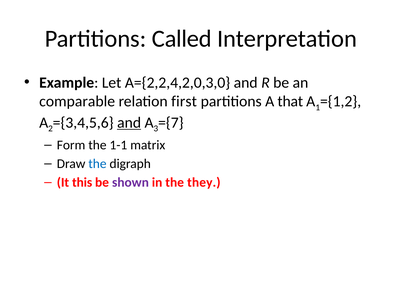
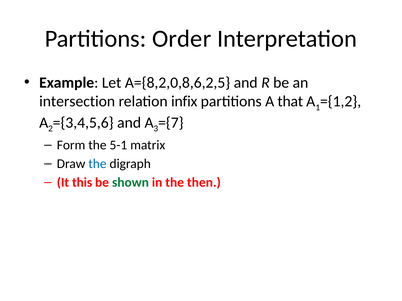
Called: Called -> Order (182, 39)
A={2,2,4,2,0,3,0: A={2,2,4,2,0,3,0 -> A={8,2,0,8,6,2,5 (178, 83)
comparable: comparable -> intersection (77, 102)
first: first -> infix (184, 102)
and underline: present -> none (129, 123)
1-1: 1-1 -> 5-1 (118, 145)
shown colour: purple -> green (130, 183)
they: they -> then (204, 183)
